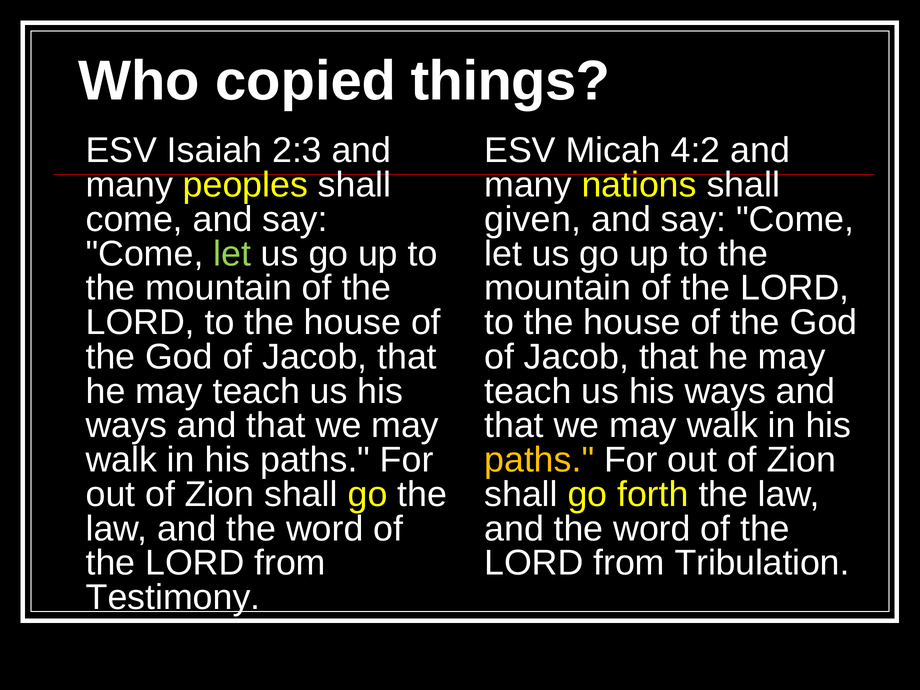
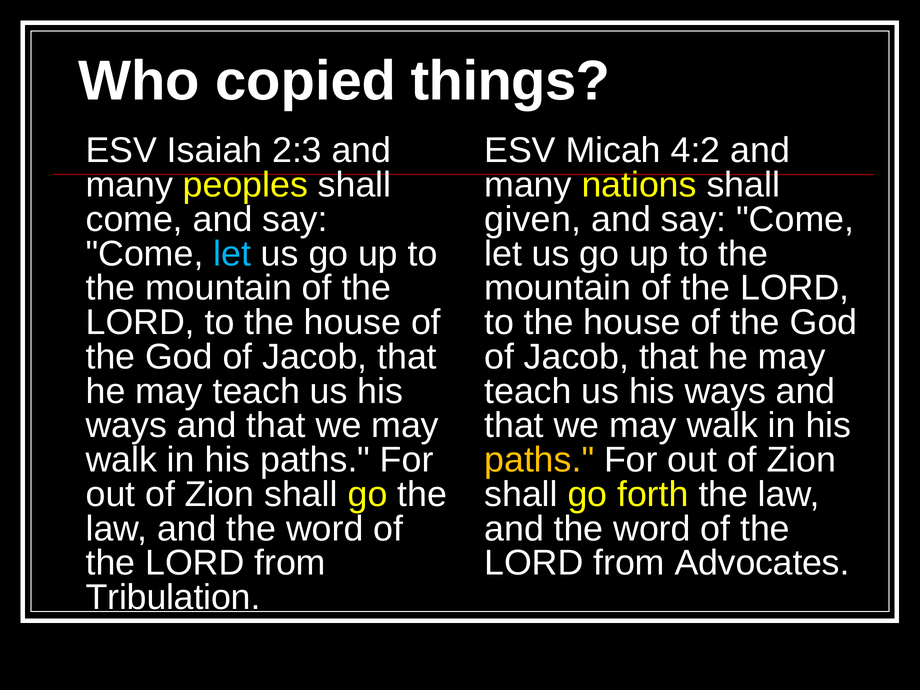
let colour: light green -> light blue (232, 254)
Tribulation: Tribulation -> Advocates (762, 563)
Testimony: Testimony -> Tribulation (173, 598)
